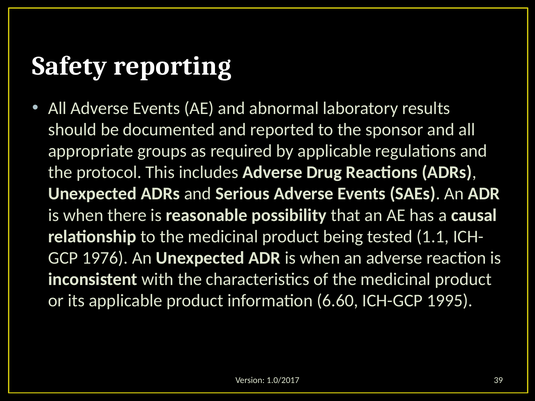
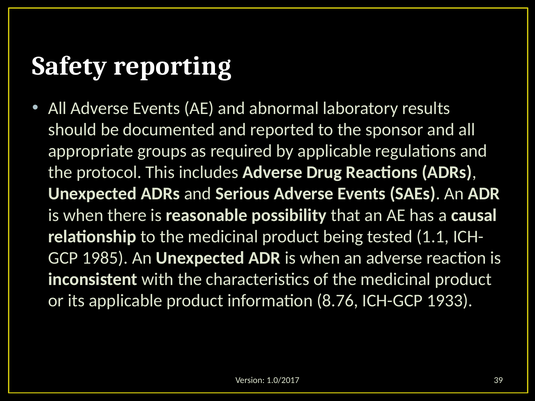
1976: 1976 -> 1985 (105, 258)
6.60: 6.60 -> 8.76 (337, 301)
1995: 1995 -> 1933 (450, 301)
